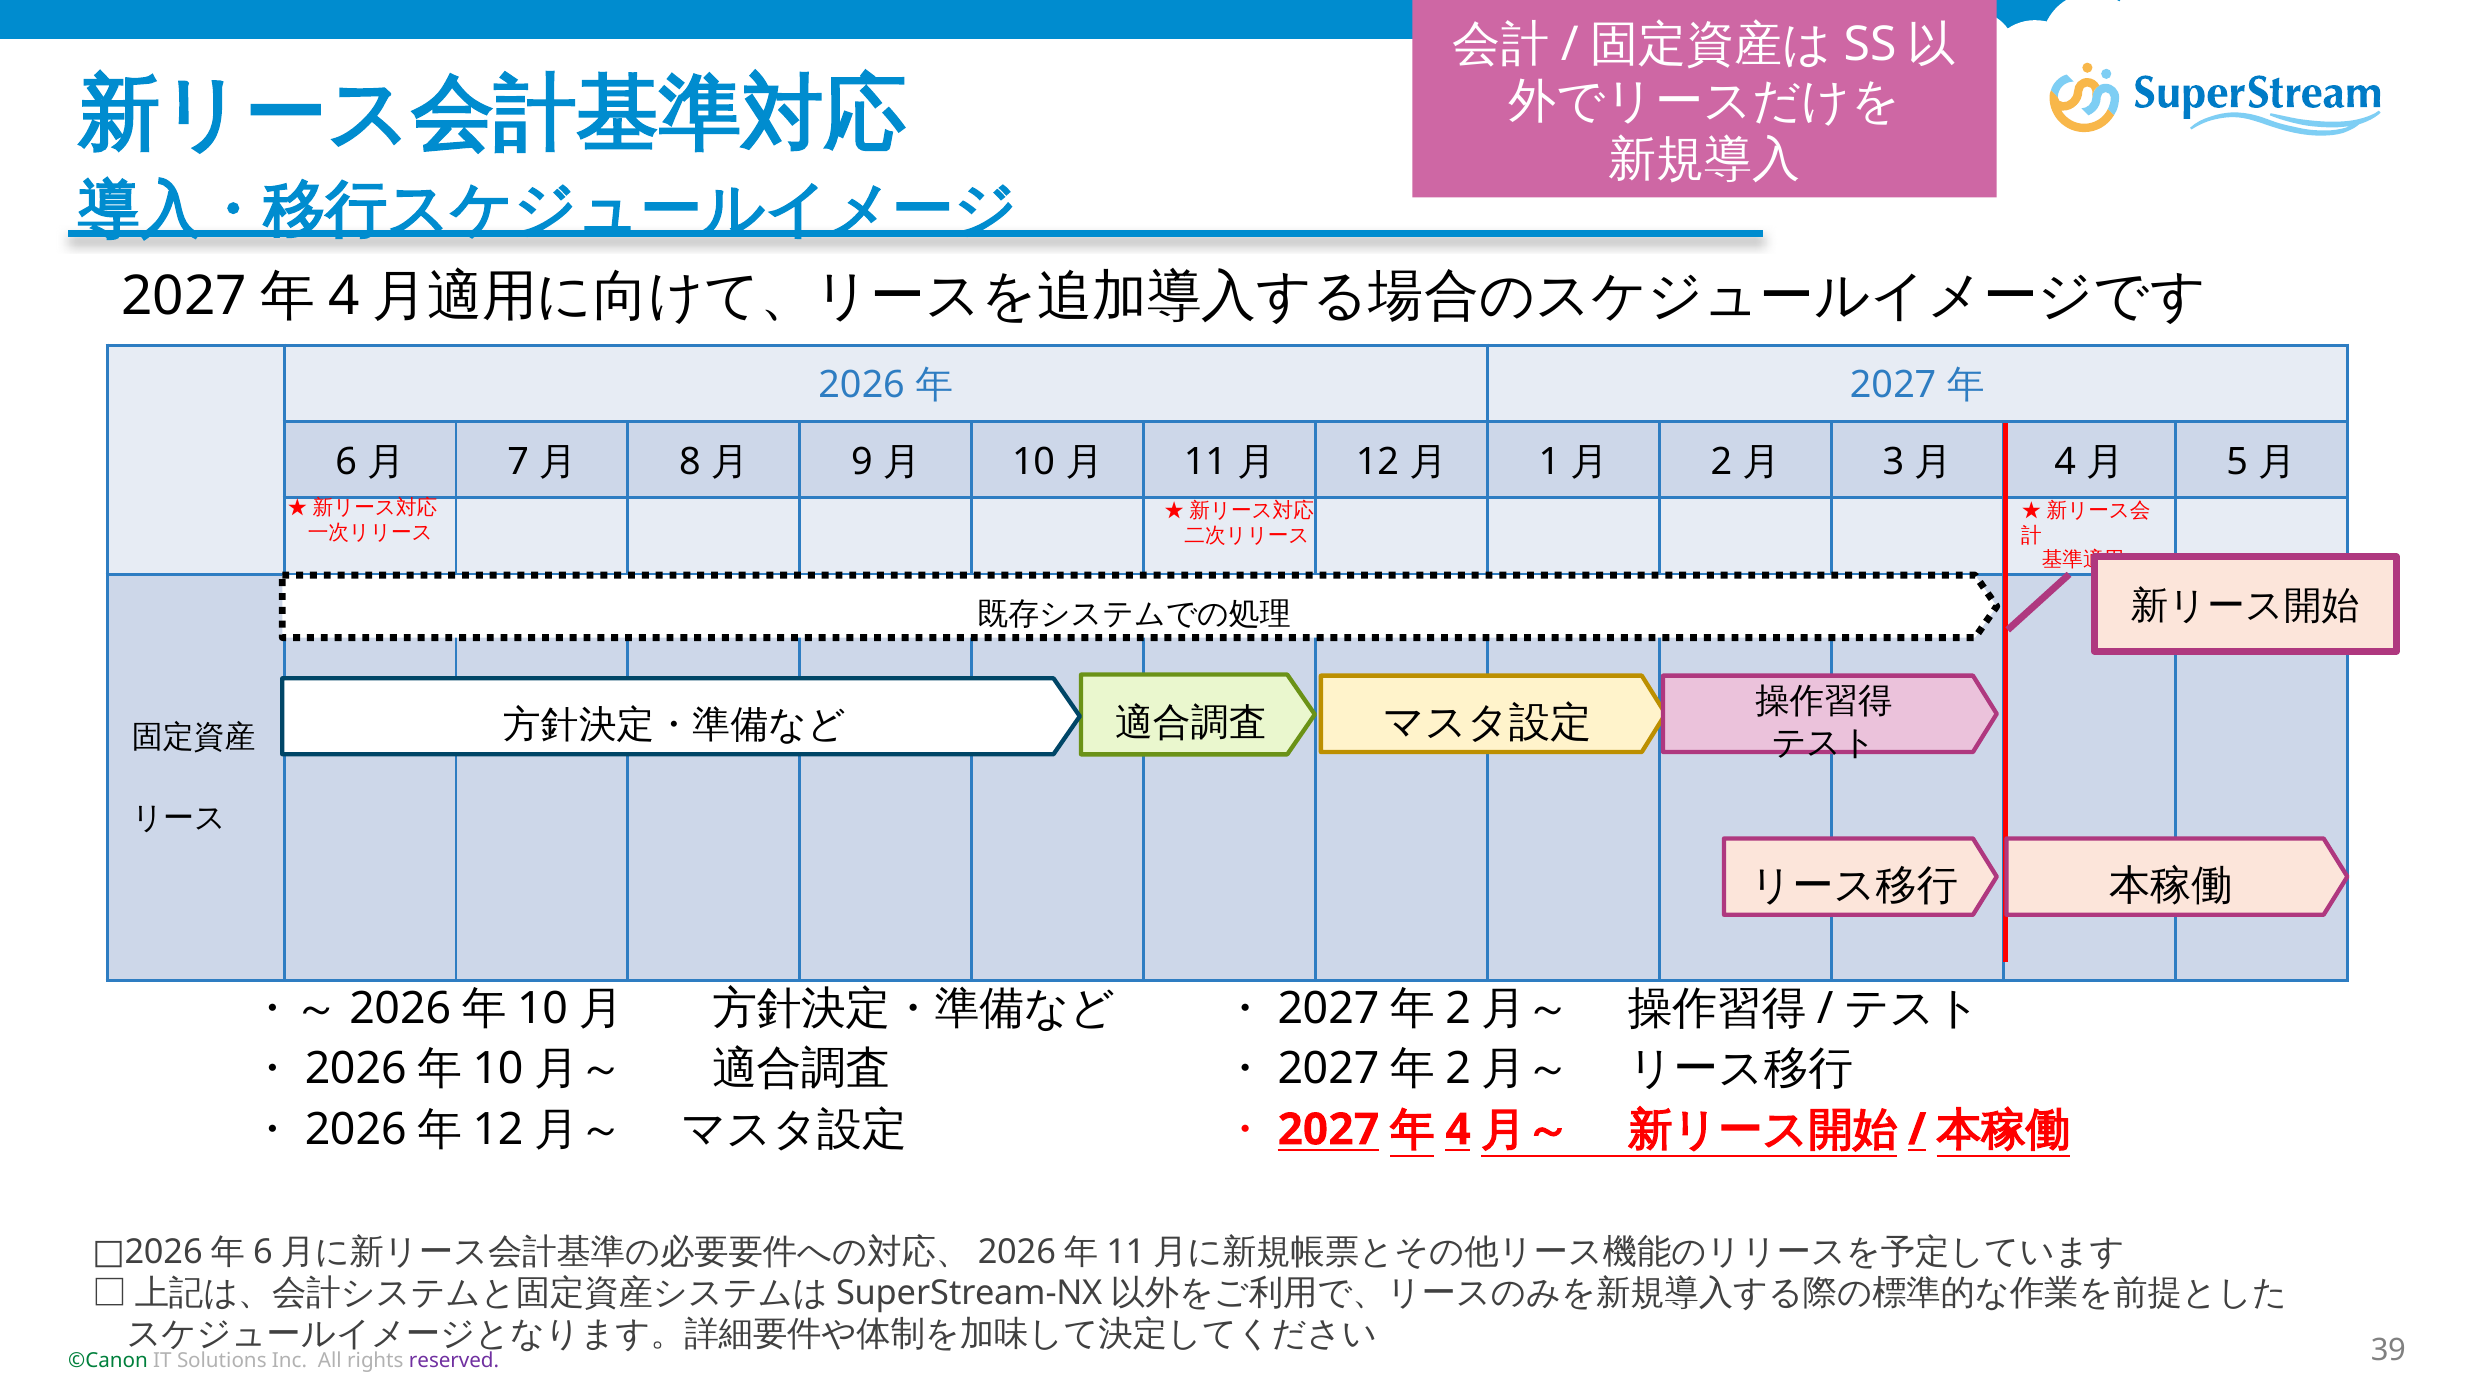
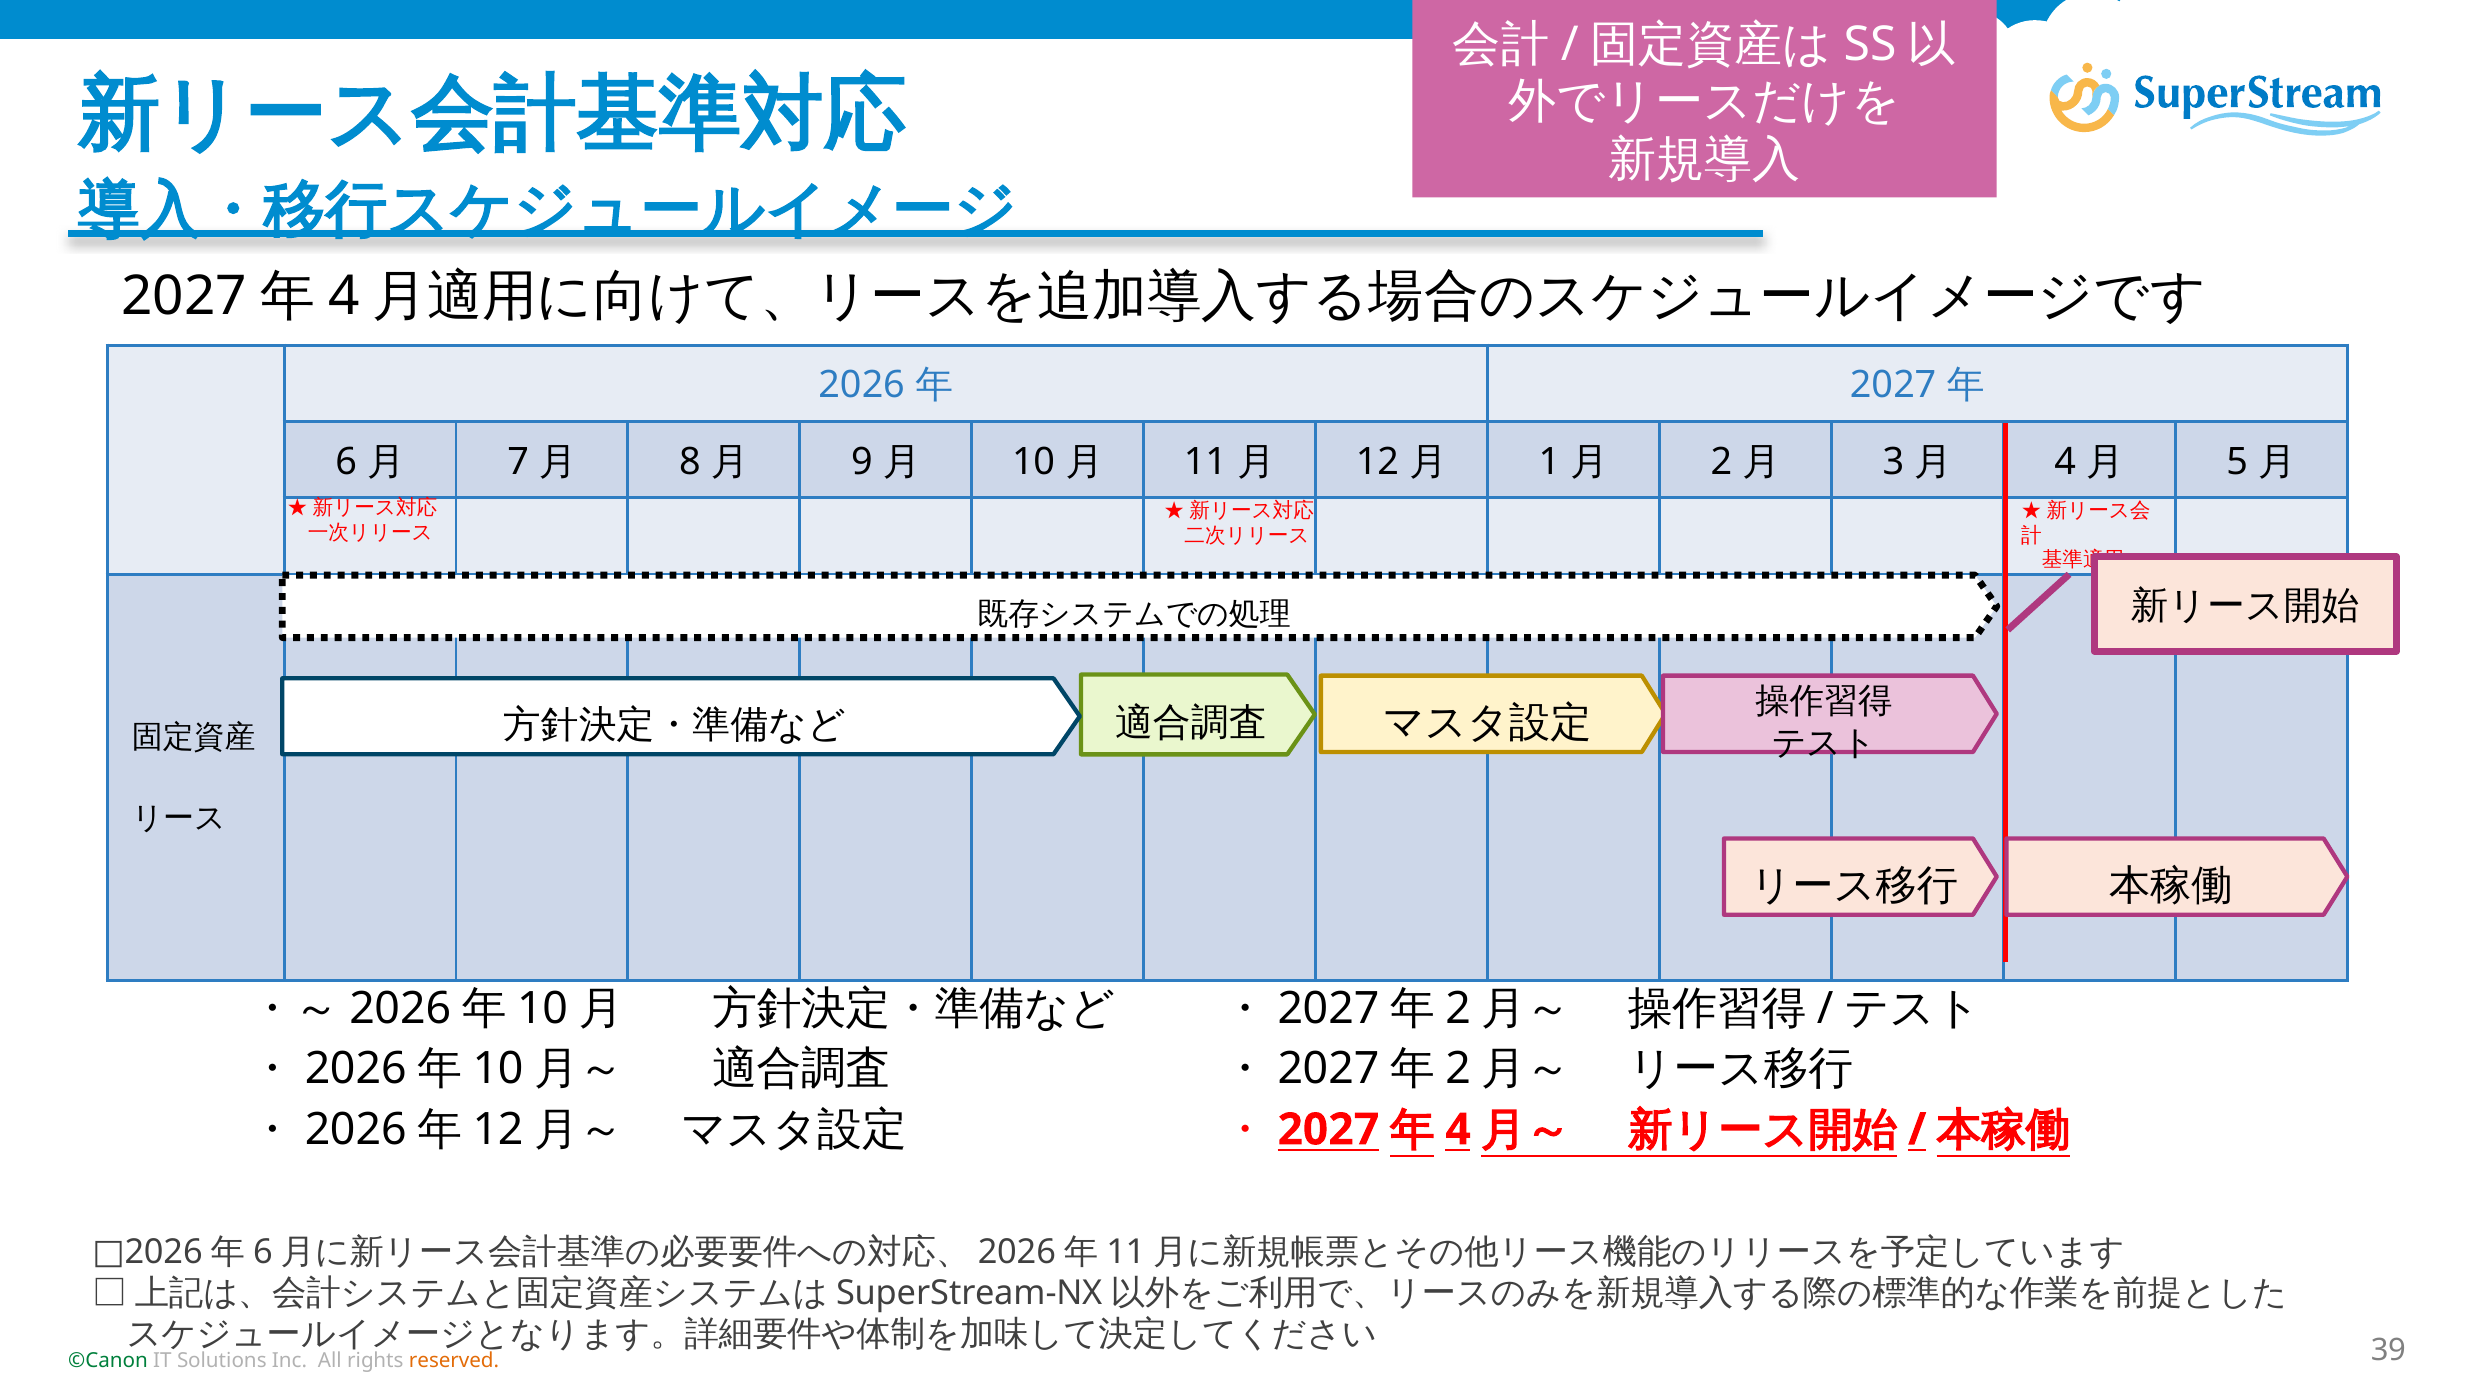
reserved colour: purple -> orange (454, 1360)
